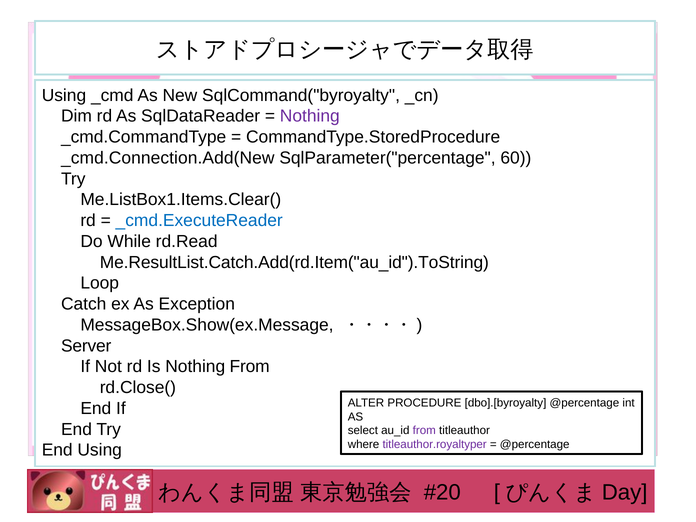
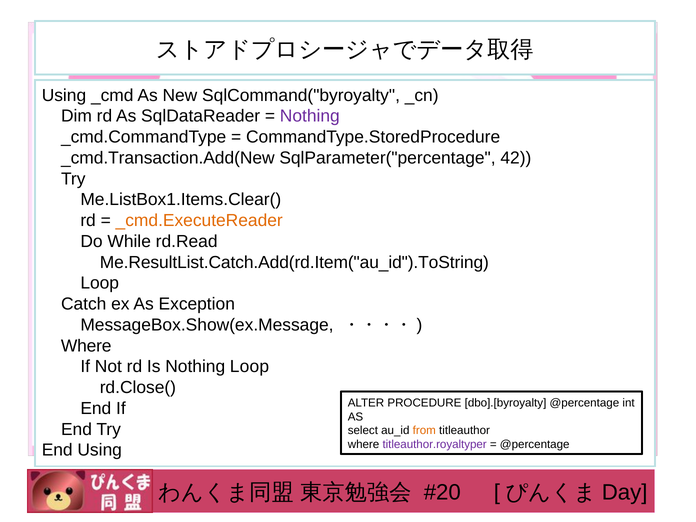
_cmd.Connection.Add(New: _cmd.Connection.Add(New -> _cmd.Transaction.Add(New (168, 158)
60: 60 -> 42 (516, 158)
_cmd.ExecuteReader colour: blue -> orange (199, 221)
Server: Server -> Where (86, 346)
Nothing From: From -> Loop (249, 367)
from colour: purple -> orange (424, 431)
